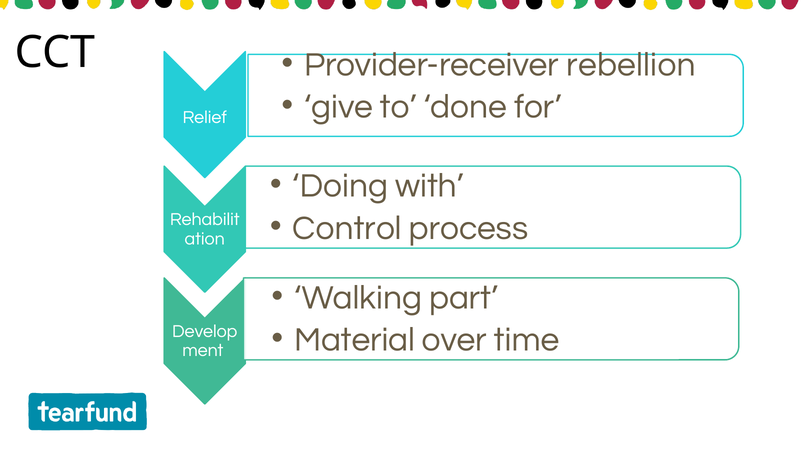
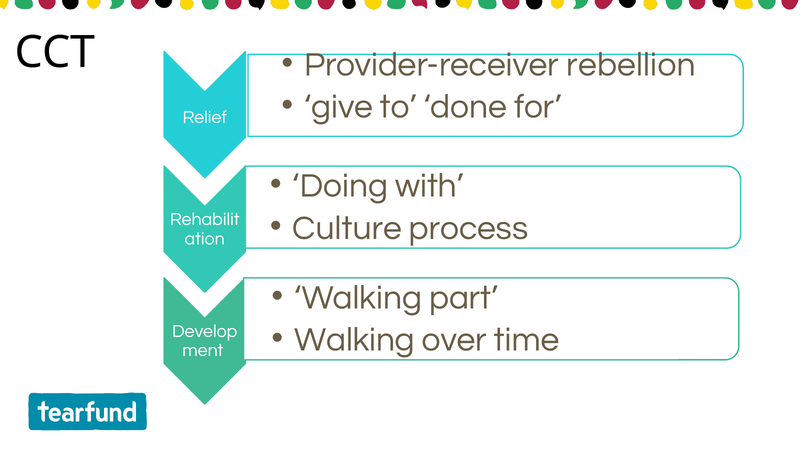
Control: Control -> Culture (347, 228)
Material: Material -> Walking (355, 340)
